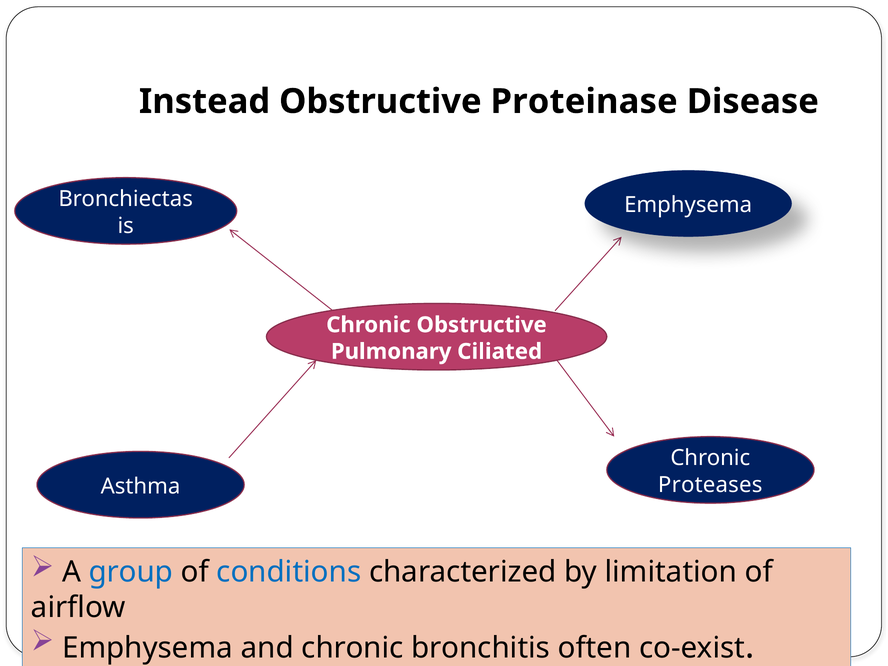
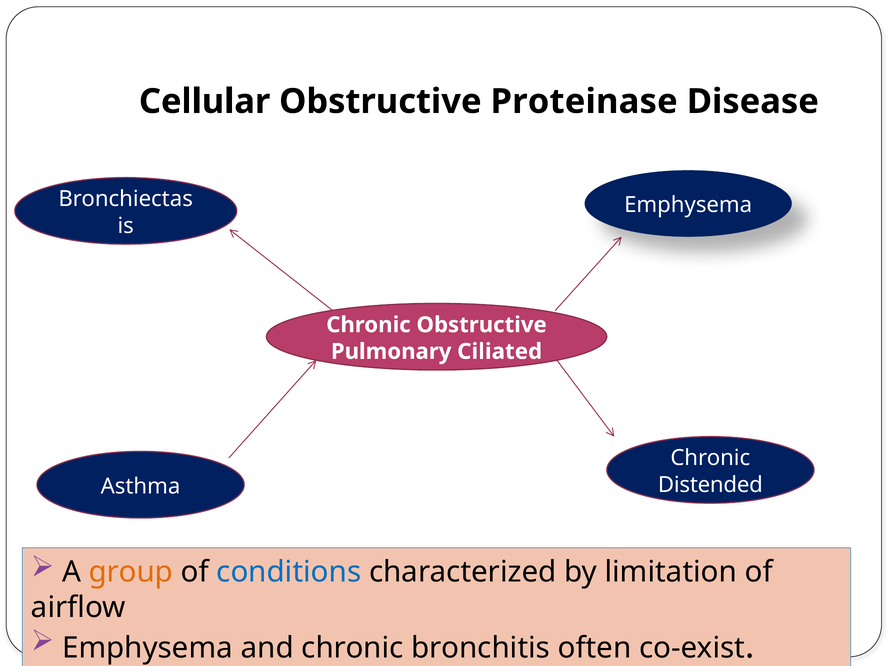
Instead: Instead -> Cellular (205, 101)
Proteases: Proteases -> Distended (710, 485)
group colour: blue -> orange (131, 572)
